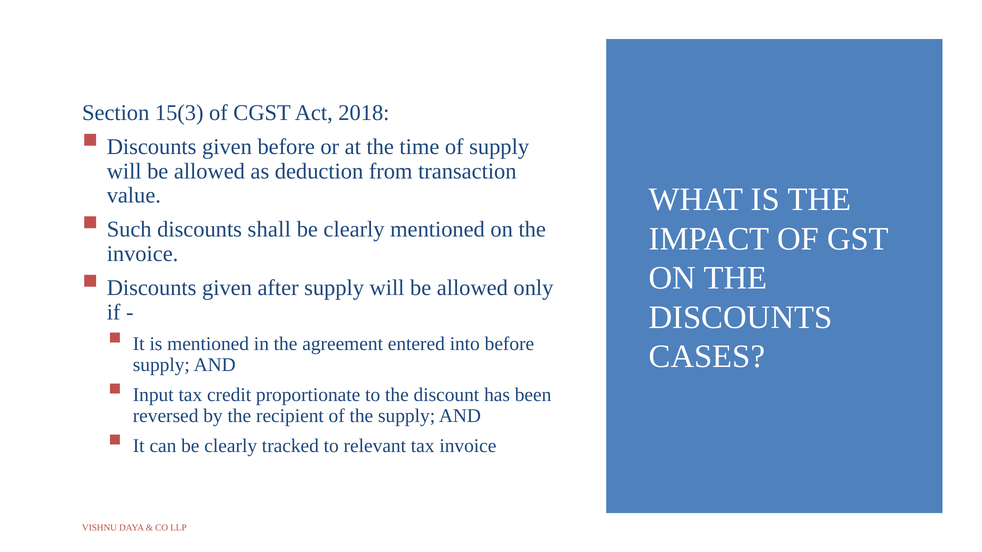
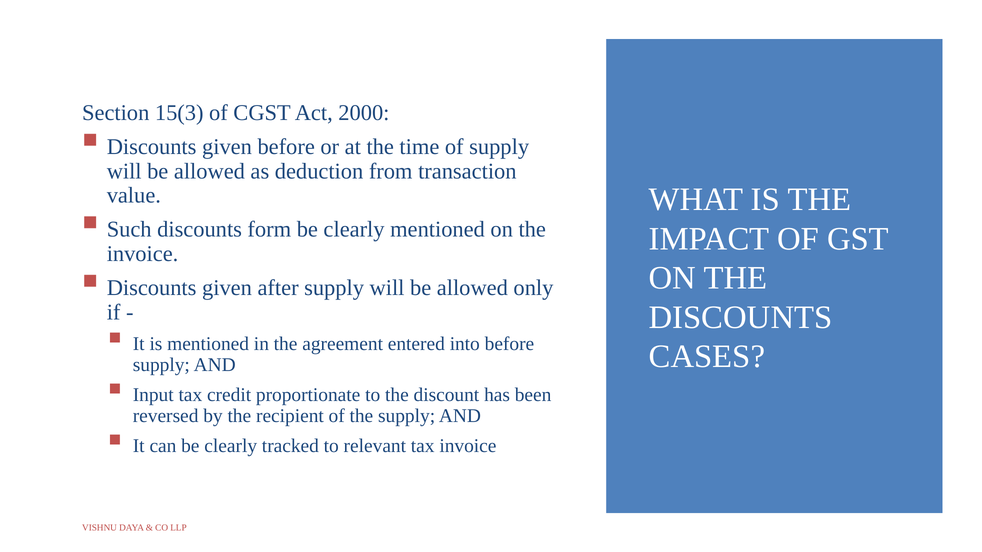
2018: 2018 -> 2000 (364, 113)
shall: shall -> form (269, 230)
